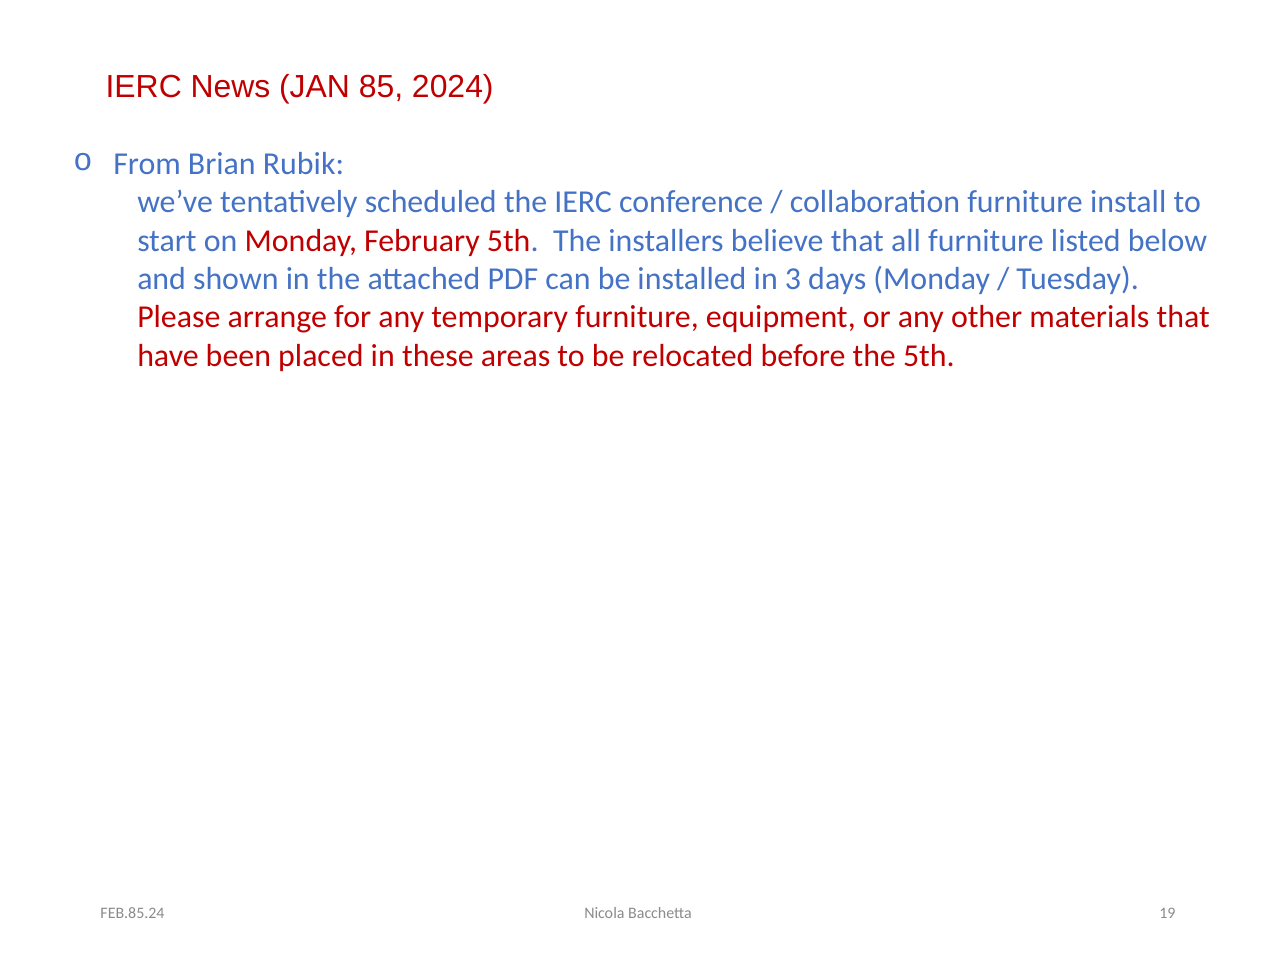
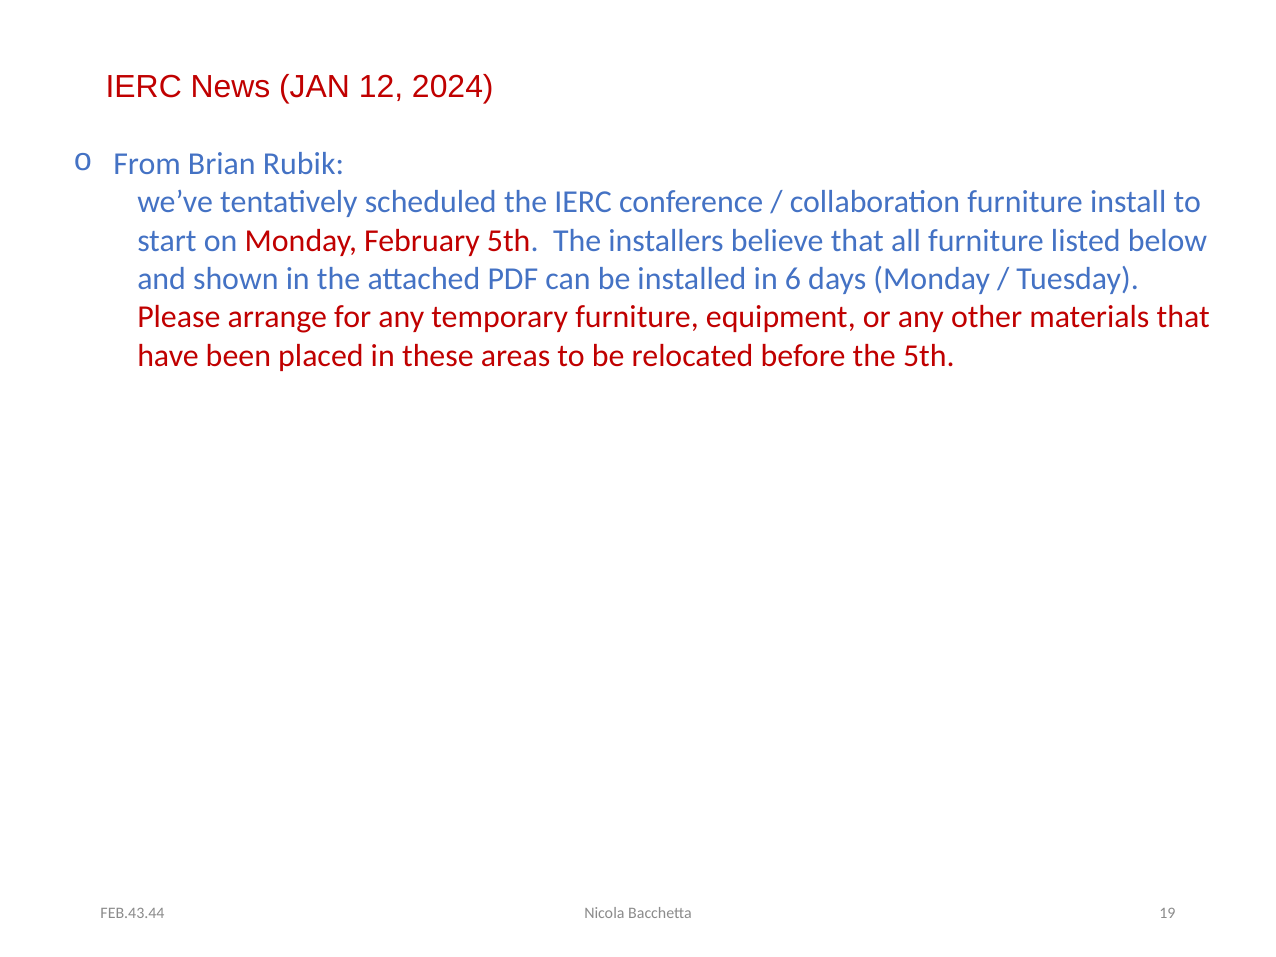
85: 85 -> 12 (381, 86)
3: 3 -> 6 (793, 279)
FEB.85.24: FEB.85.24 -> FEB.43.44 (132, 914)
